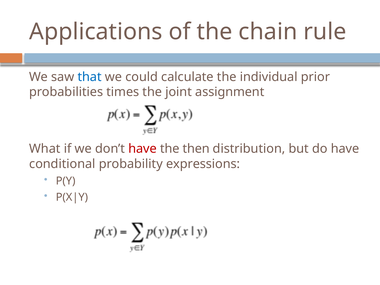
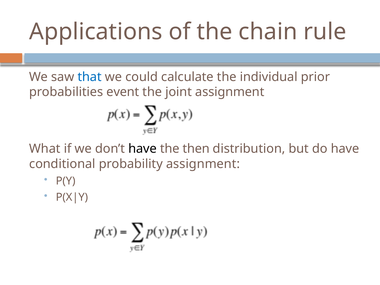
times: times -> event (123, 92)
have colour: red -> black (143, 149)
probability expressions: expressions -> assignment (203, 164)
